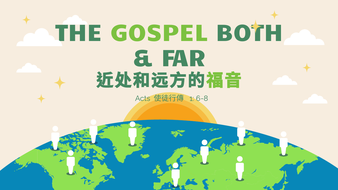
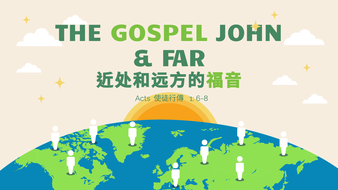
BOTH: BOTH -> JOHN (249, 33)
